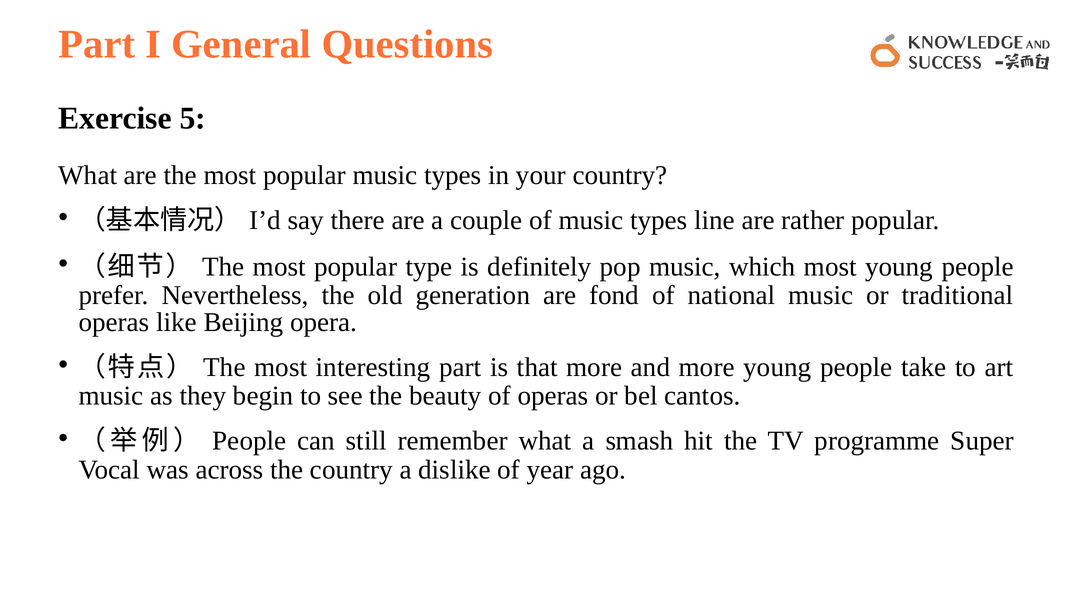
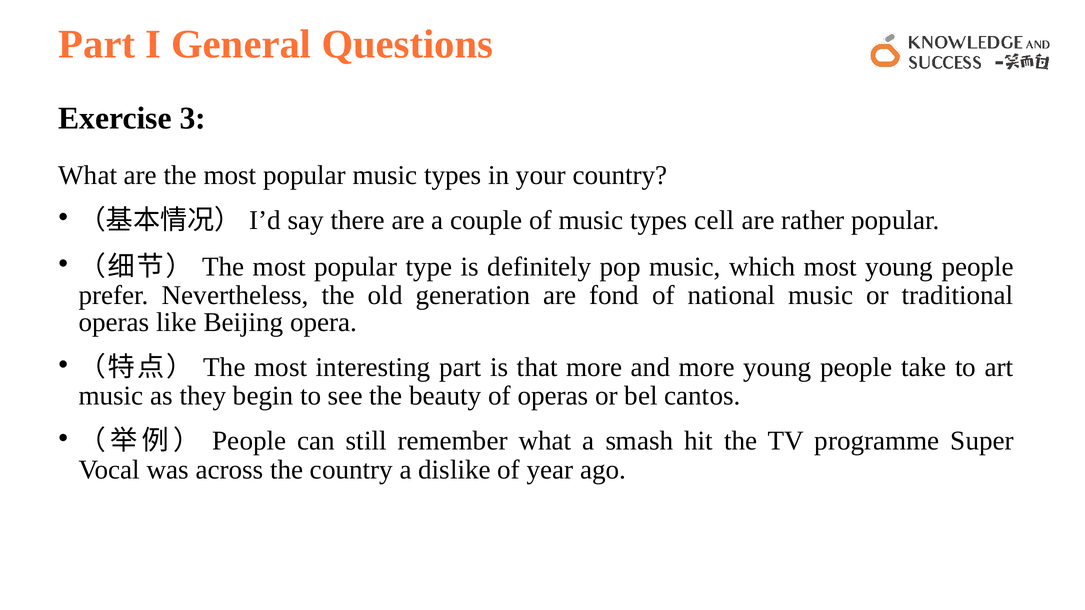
5: 5 -> 3 (193, 118)
line: line -> cell (714, 220)
